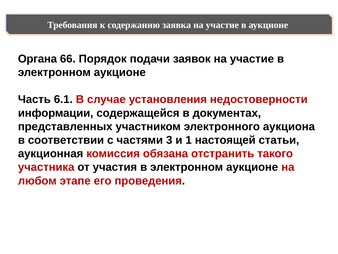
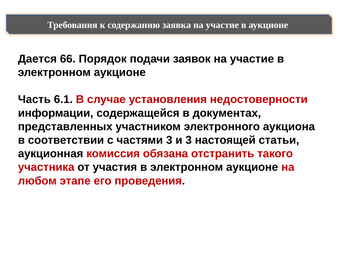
Органа: Органа -> Дается (37, 59)
и 1: 1 -> 3 (189, 140)
